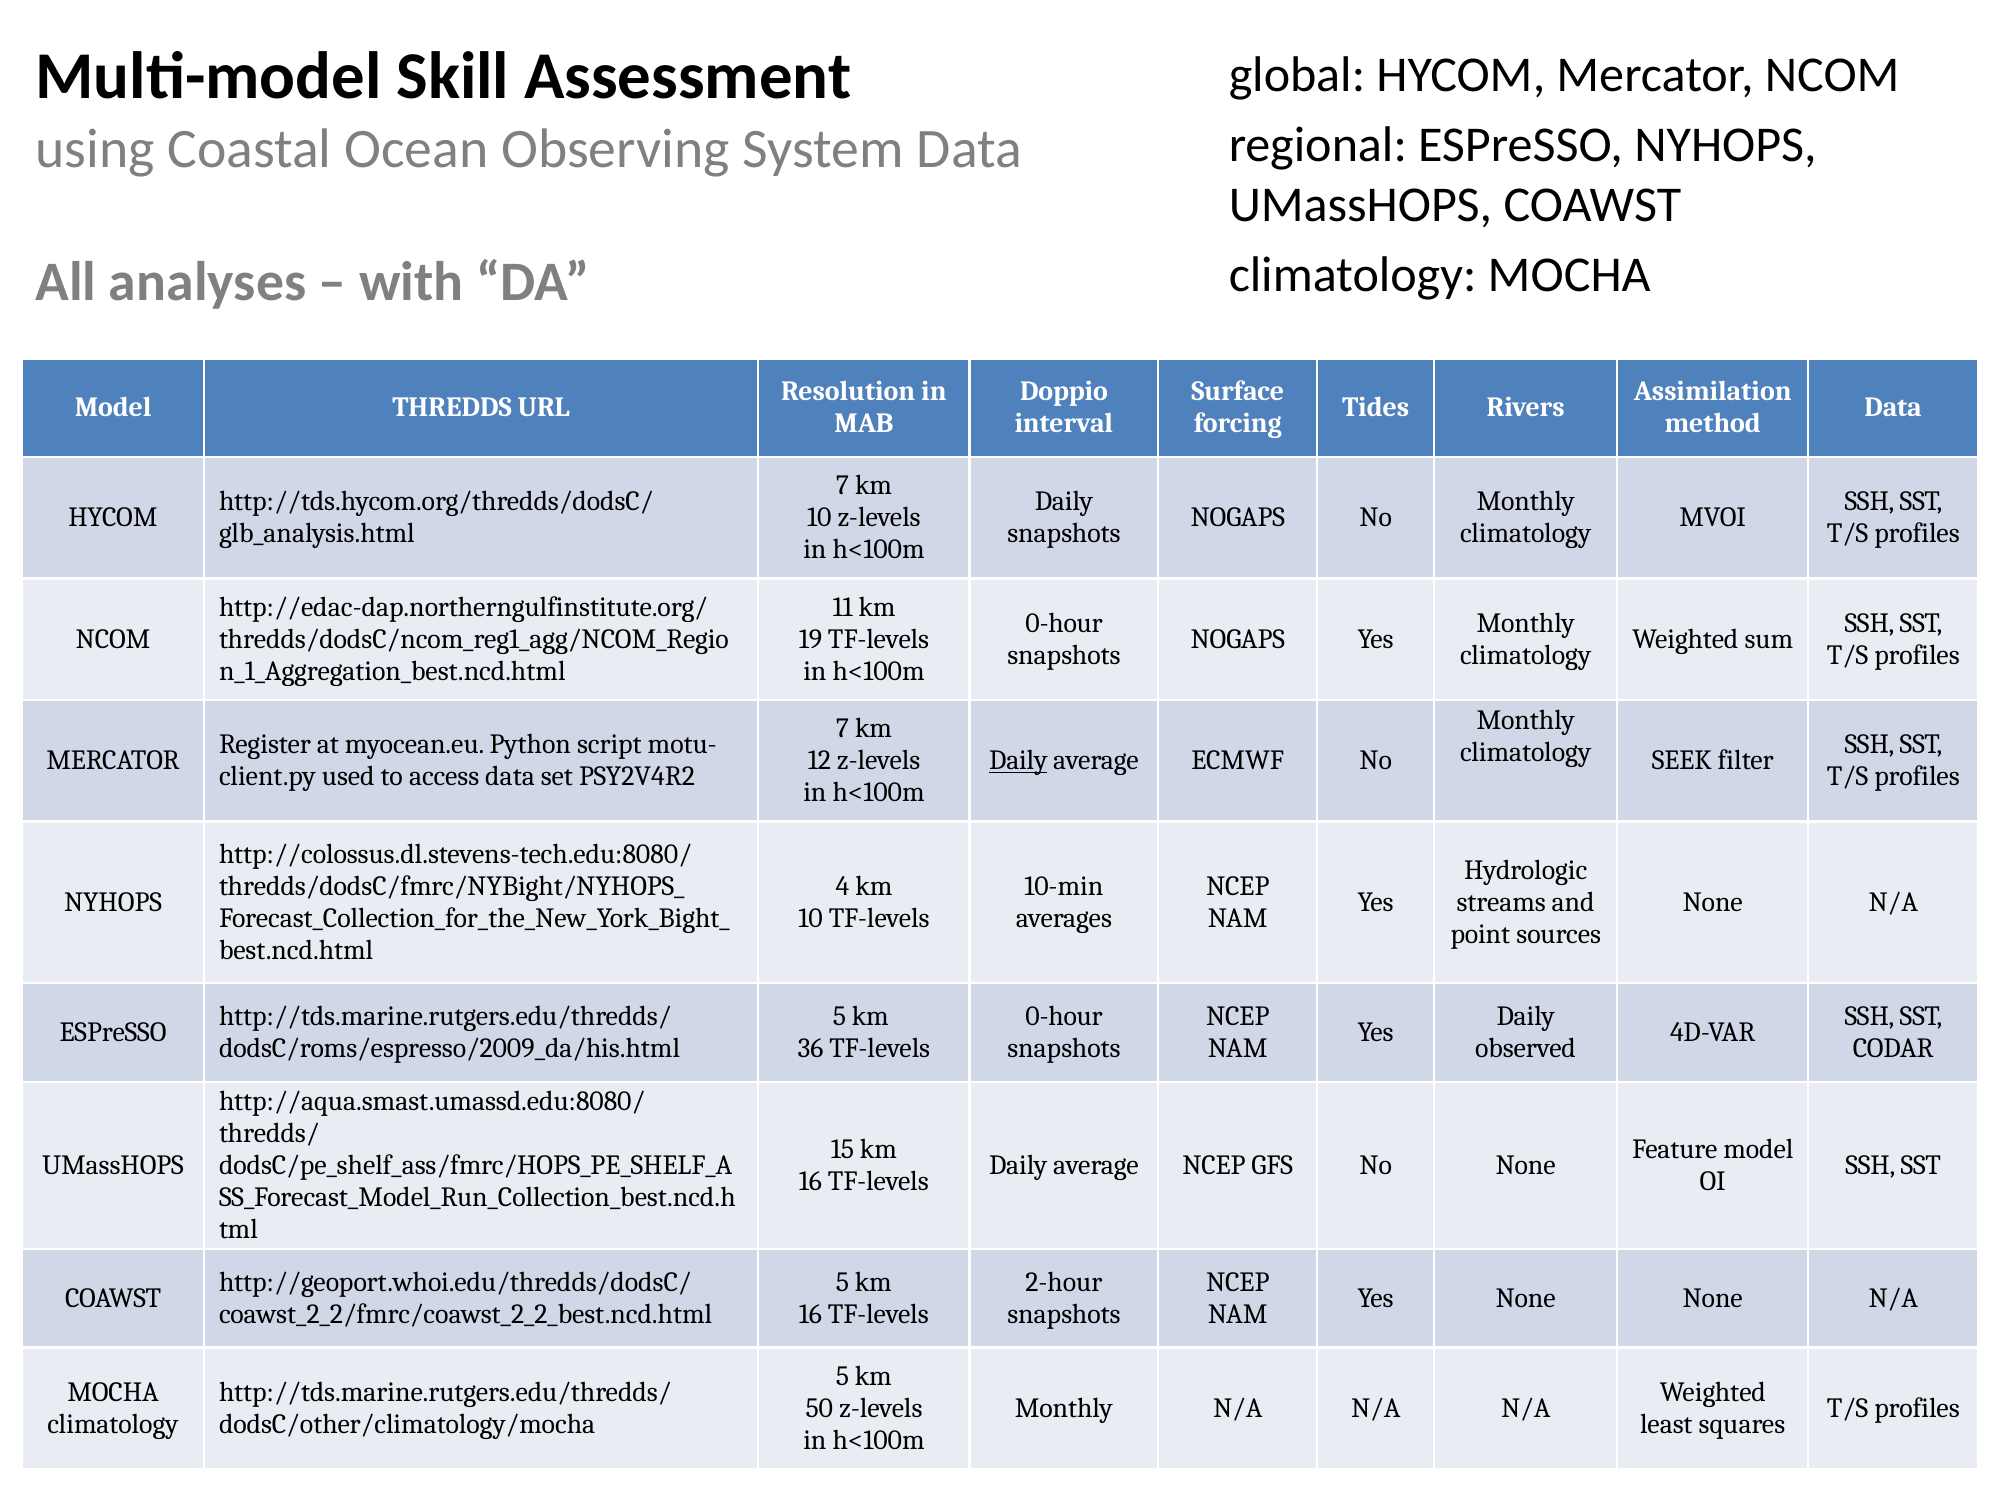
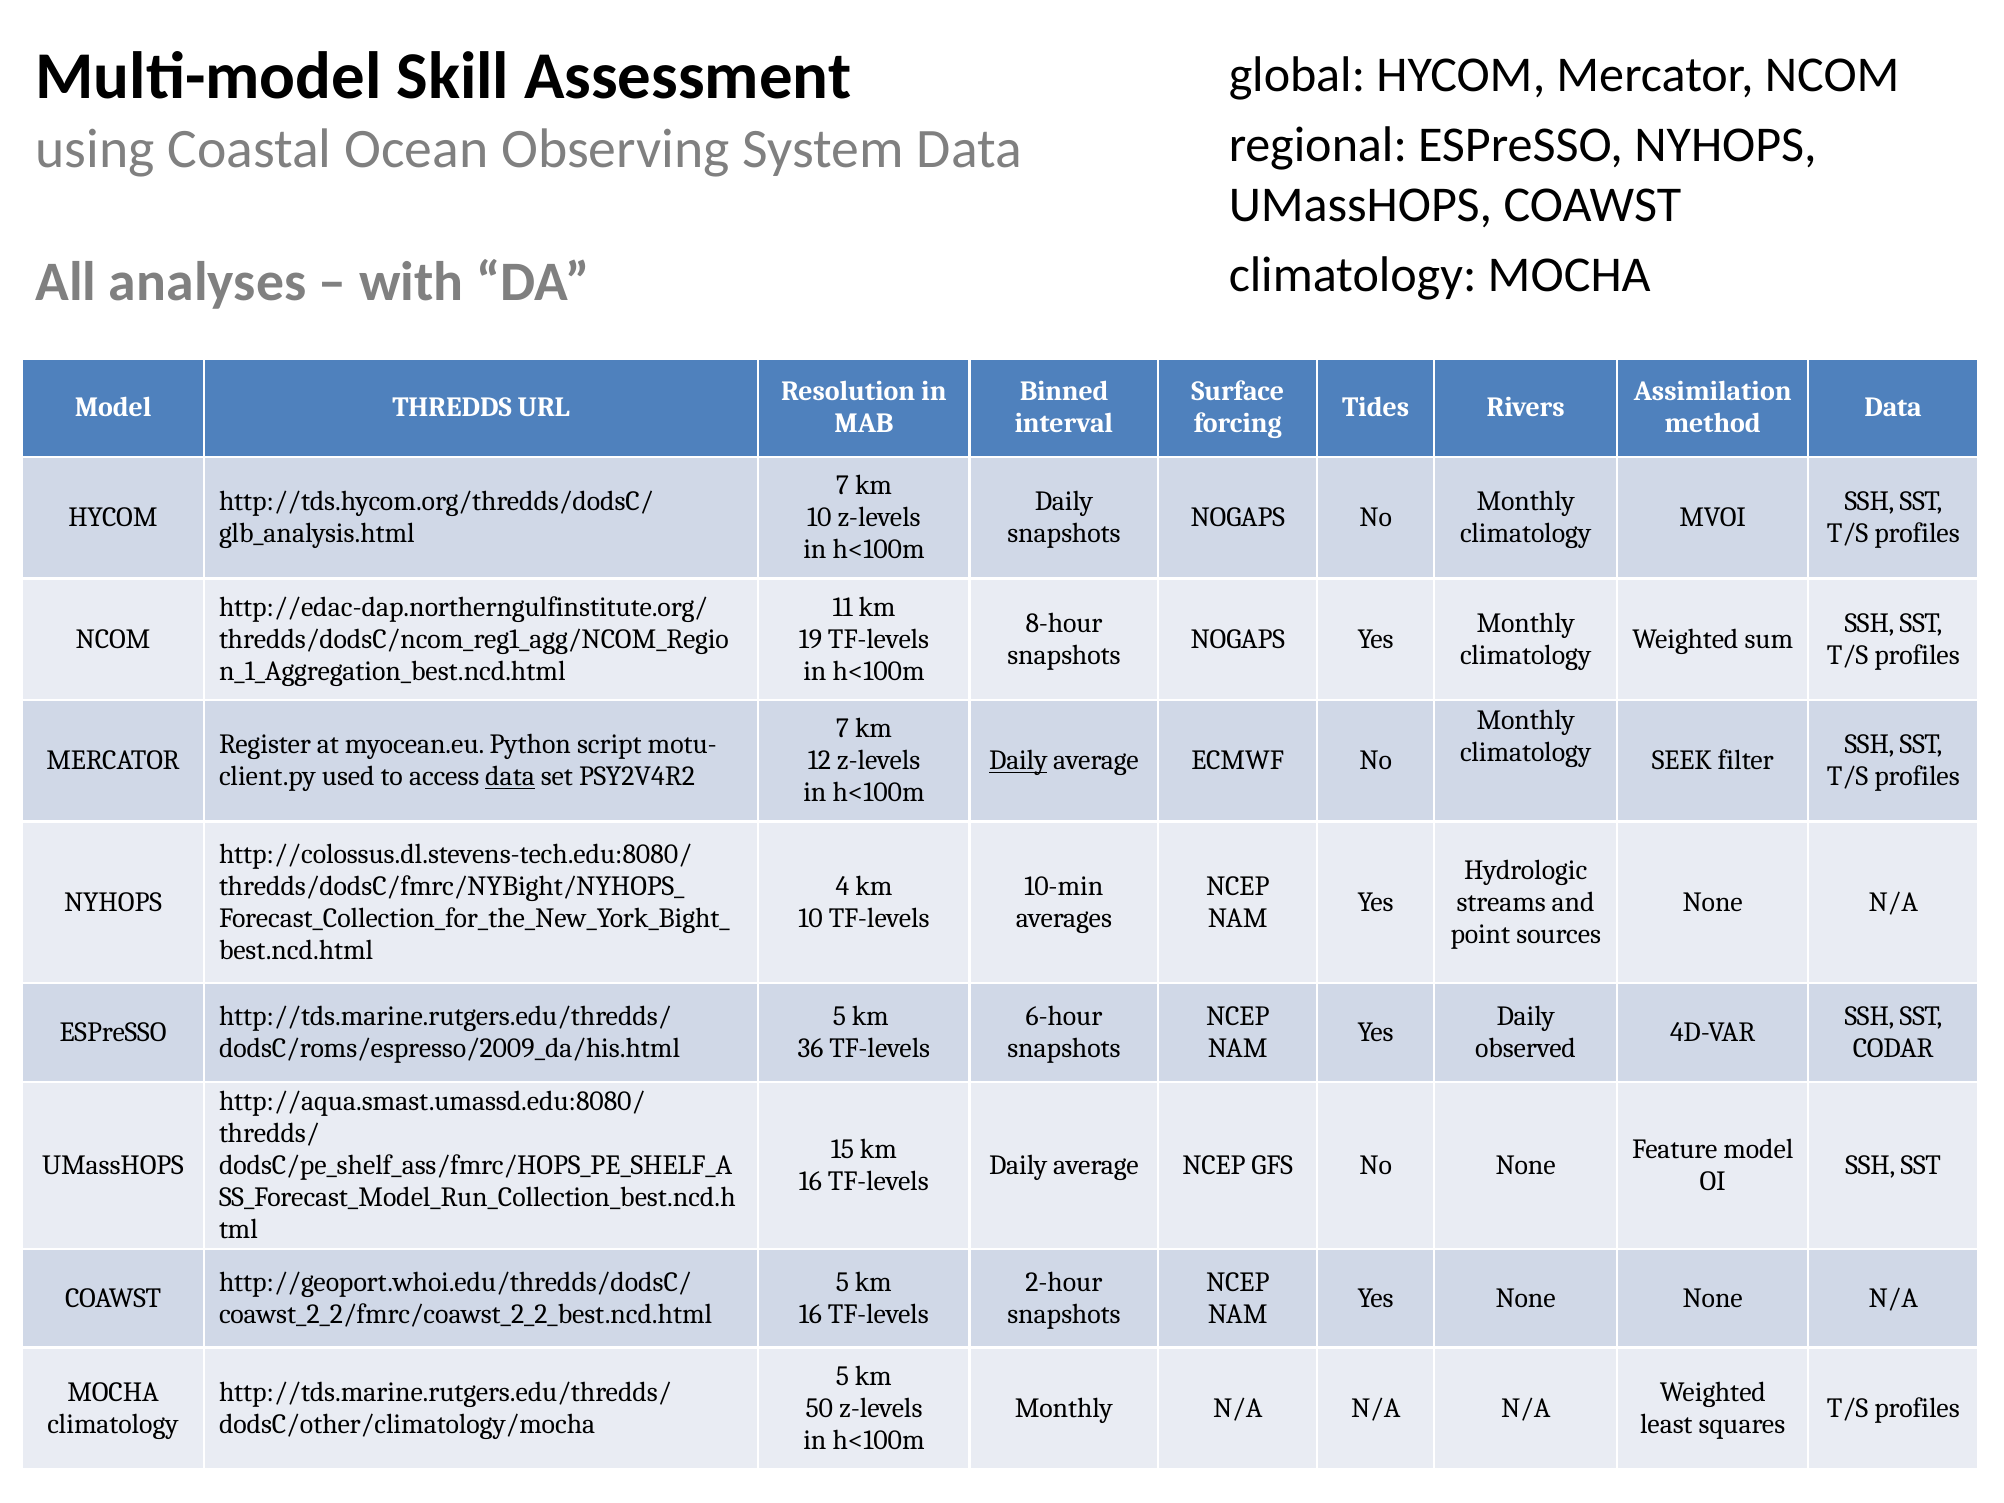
Doppio: Doppio -> Binned (1064, 392)
0-hour: 0-hour -> 8-hour (1064, 623)
data underline: none -> present (510, 776)
0-hour: 0-hour -> 6-hour (1064, 1016)
